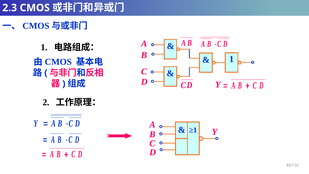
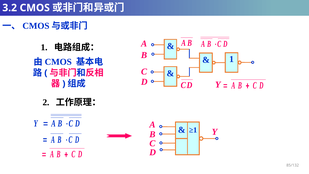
2.3: 2.3 -> 3.2 (10, 8)
